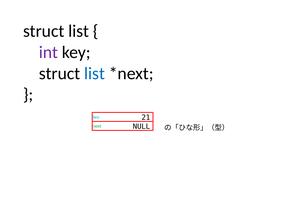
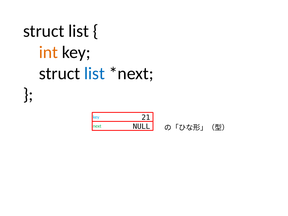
int colour: purple -> orange (48, 52)
